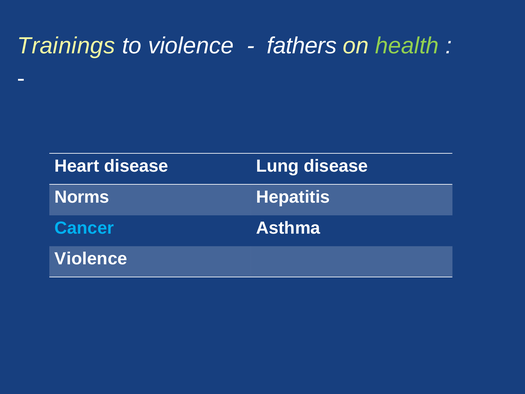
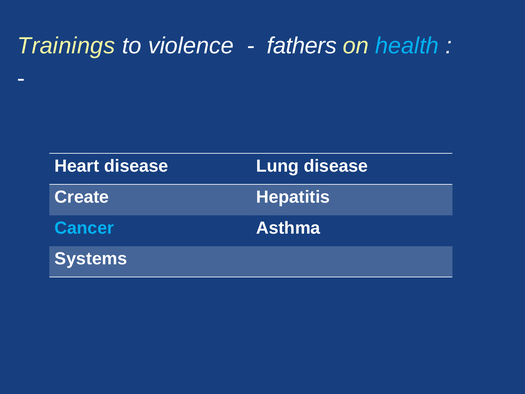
health colour: light green -> light blue (407, 46)
Norms: Norms -> Create (82, 197)
Violence: Violence -> Systems (91, 259)
